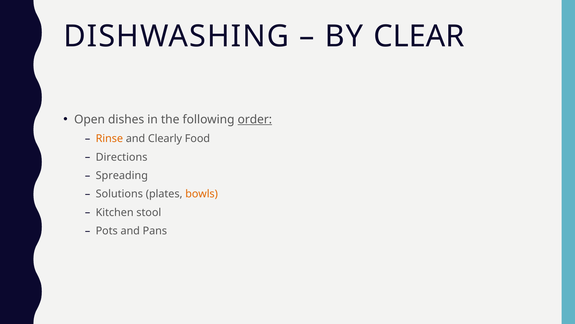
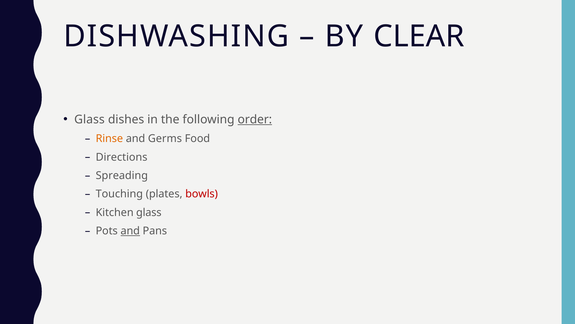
Open: Open -> Glass (89, 119)
Clearly: Clearly -> Germs (165, 138)
Solutions: Solutions -> Touching (119, 194)
bowls colour: orange -> red (202, 194)
Kitchen stool: stool -> glass (149, 212)
and underline: none -> present (130, 231)
